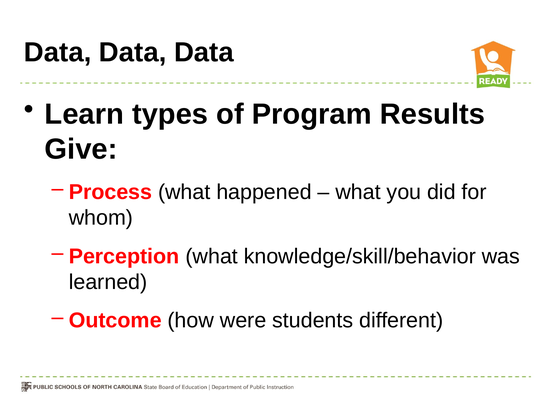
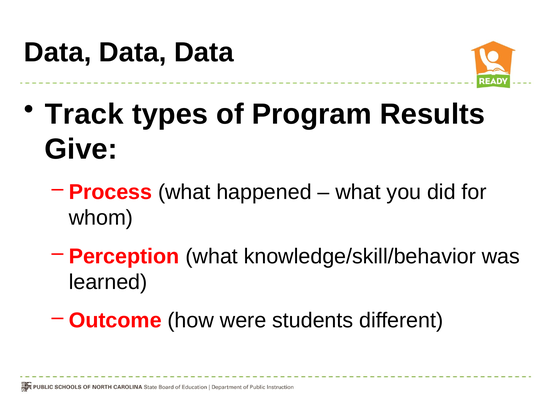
Learn: Learn -> Track (84, 114)
